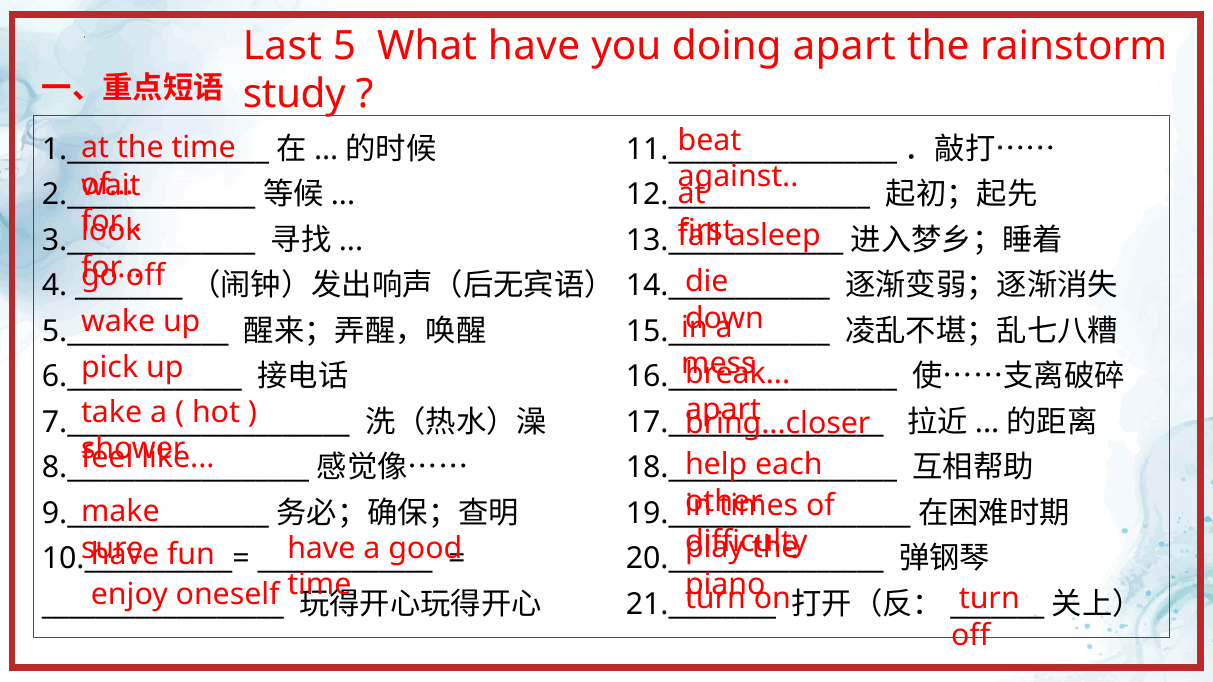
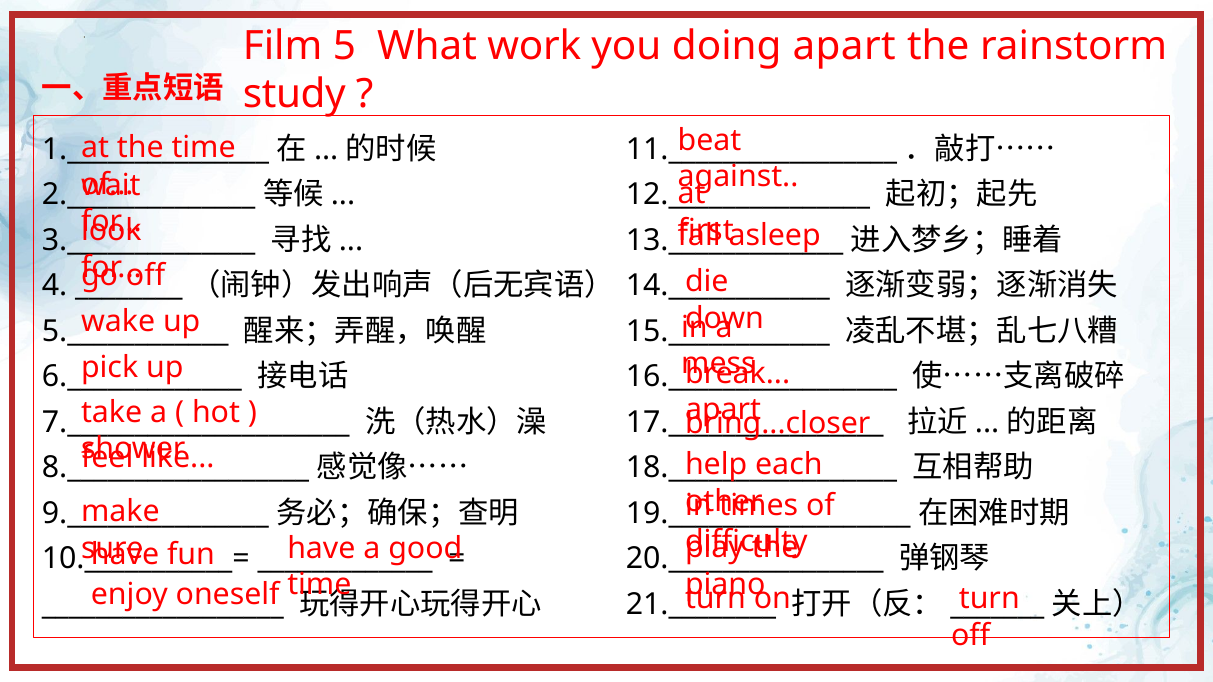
Last: Last -> Film (283, 46)
What have: have -> work (534, 46)
